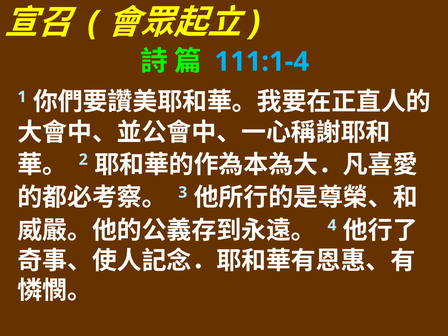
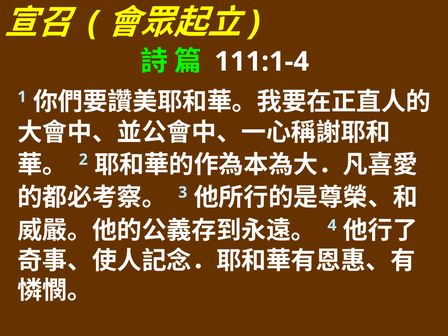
111:1-4 colour: light blue -> white (262, 62)
